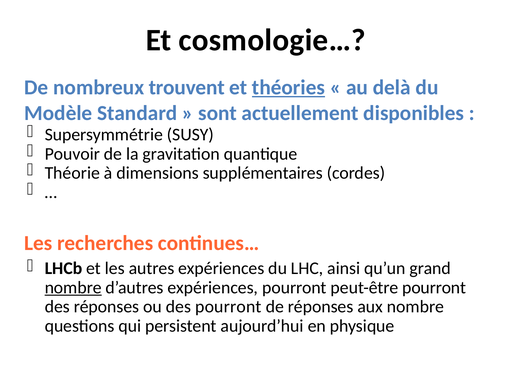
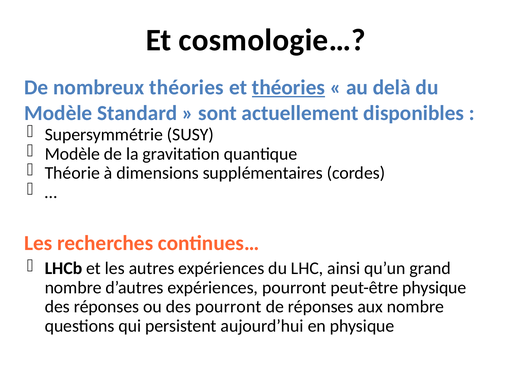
nombreux trouvent: trouvent -> théories (187, 87)
Pouvoir: Pouvoir -> Modèle (72, 154)
nombre underline: present -> none (73, 287)
peut-être pourront: pourront -> physique (434, 287)
